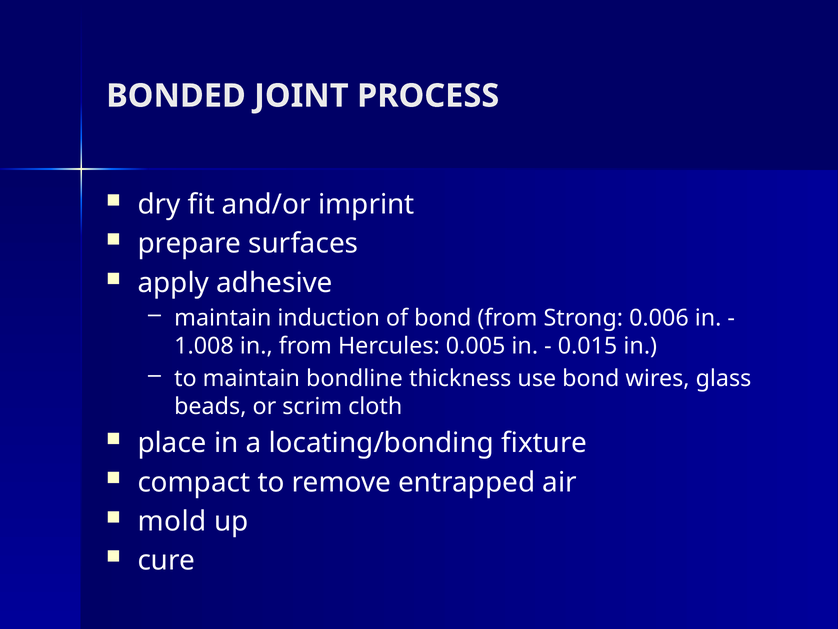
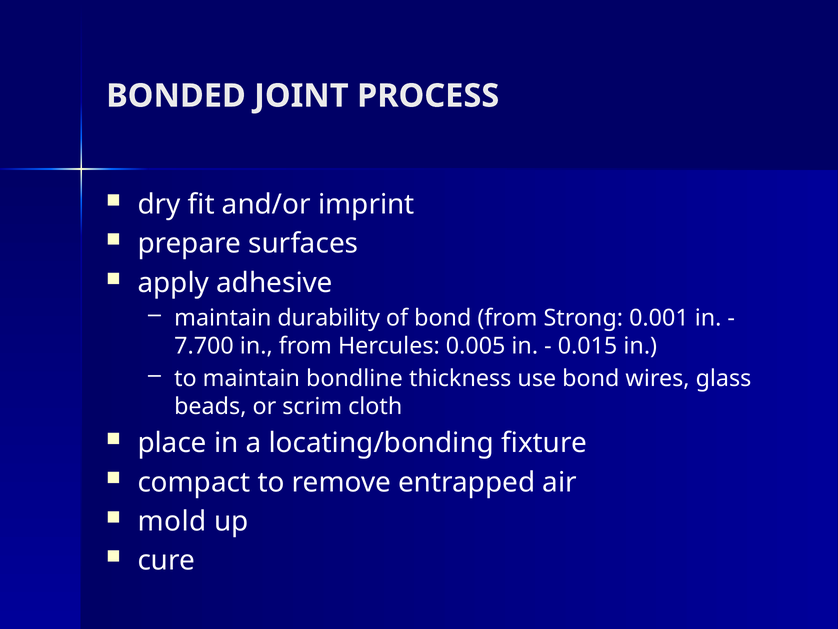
induction: induction -> durability (329, 318)
0.006: 0.006 -> 0.001 (659, 318)
1.008: 1.008 -> 7.700 (204, 346)
